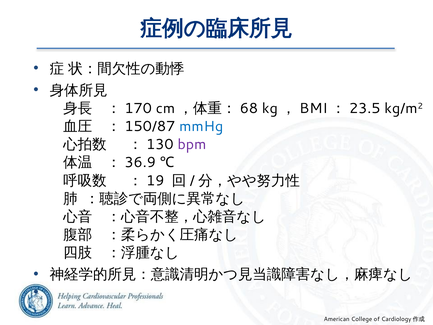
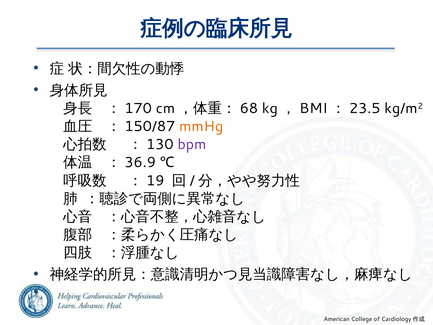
mmHg colour: blue -> orange (201, 126)
